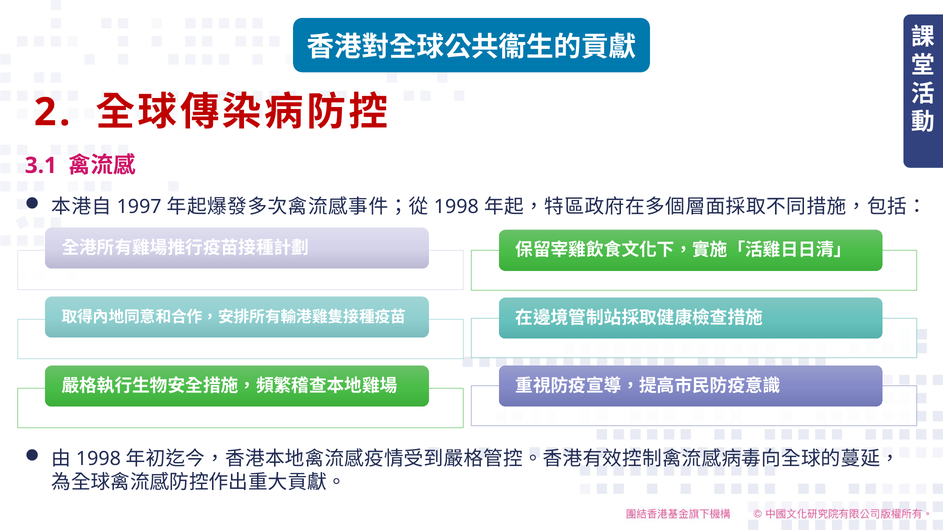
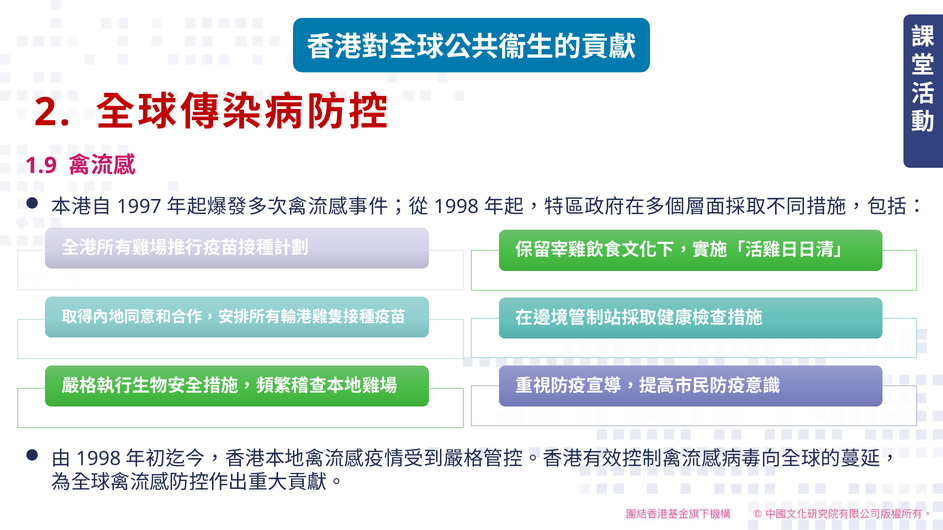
3.1: 3.1 -> 1.9 (41, 166)
